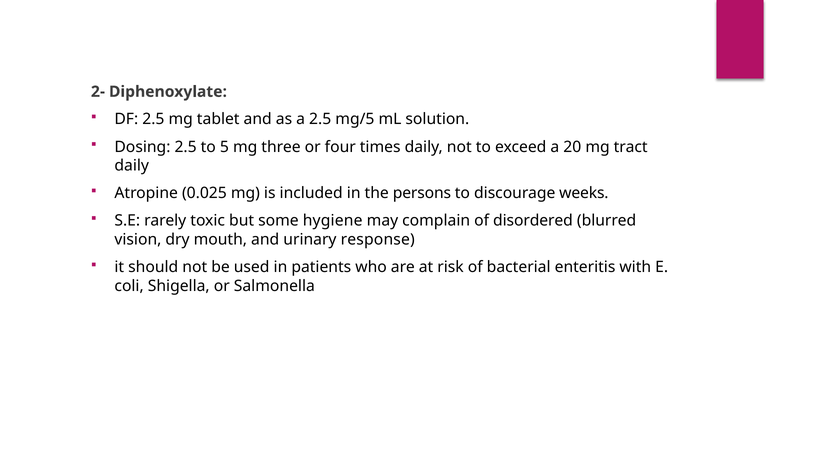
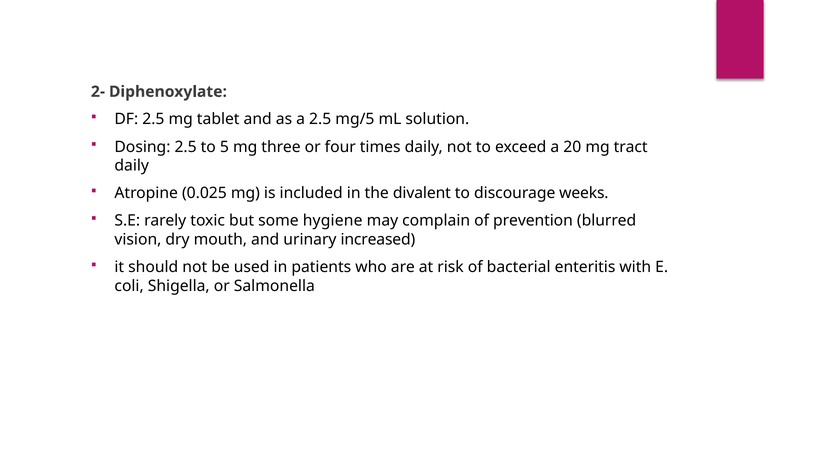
persons: persons -> divalent (422, 193)
disordered: disordered -> prevention (533, 221)
response: response -> increased (378, 240)
